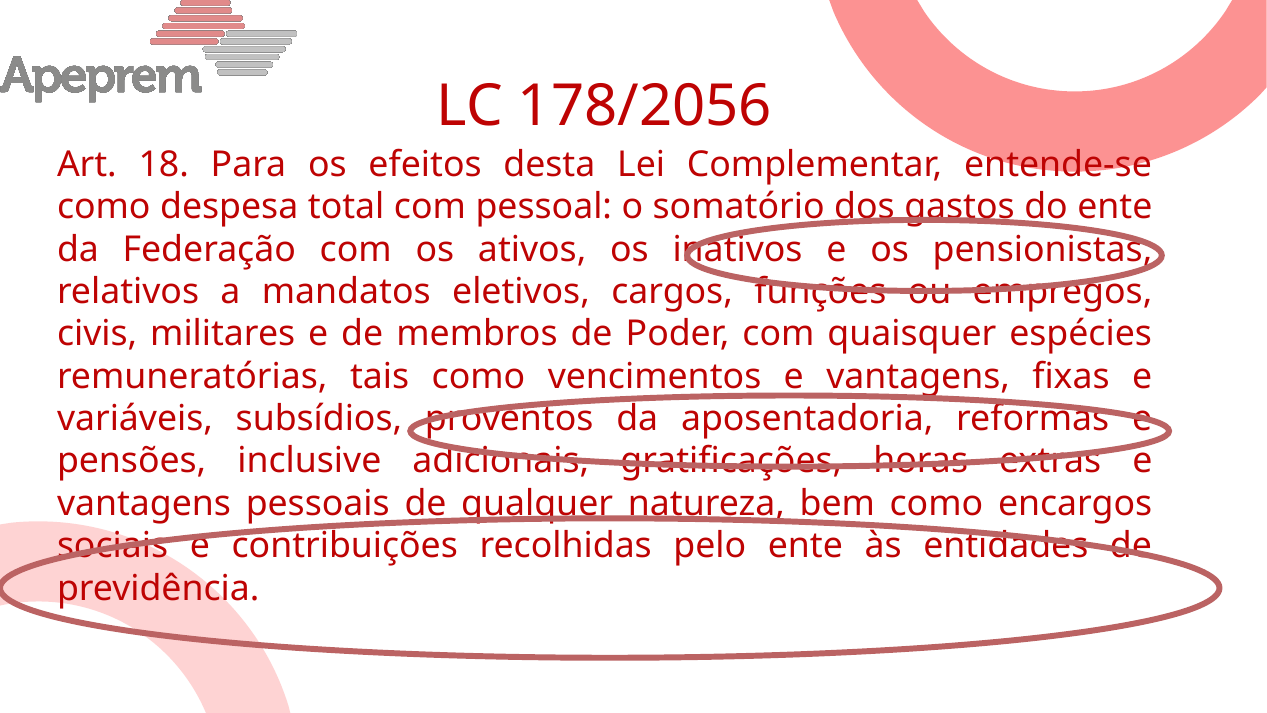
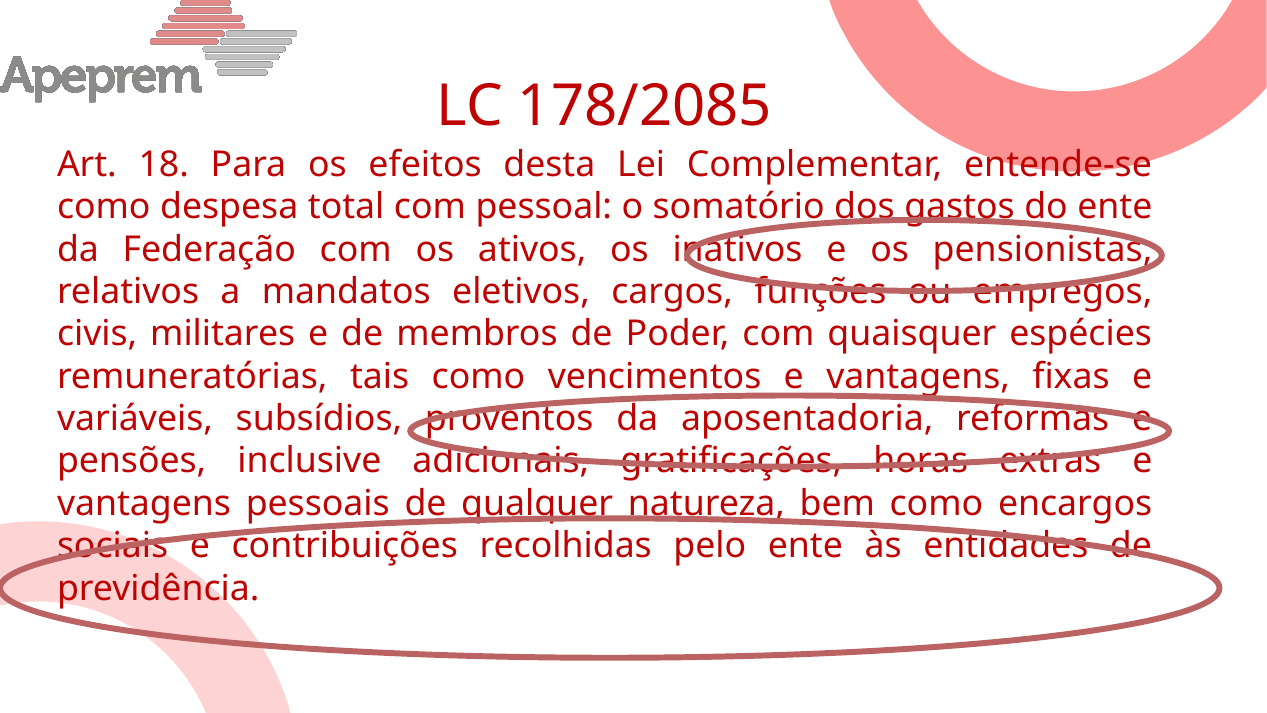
178/2056: 178/2056 -> 178/2085 (645, 106)
